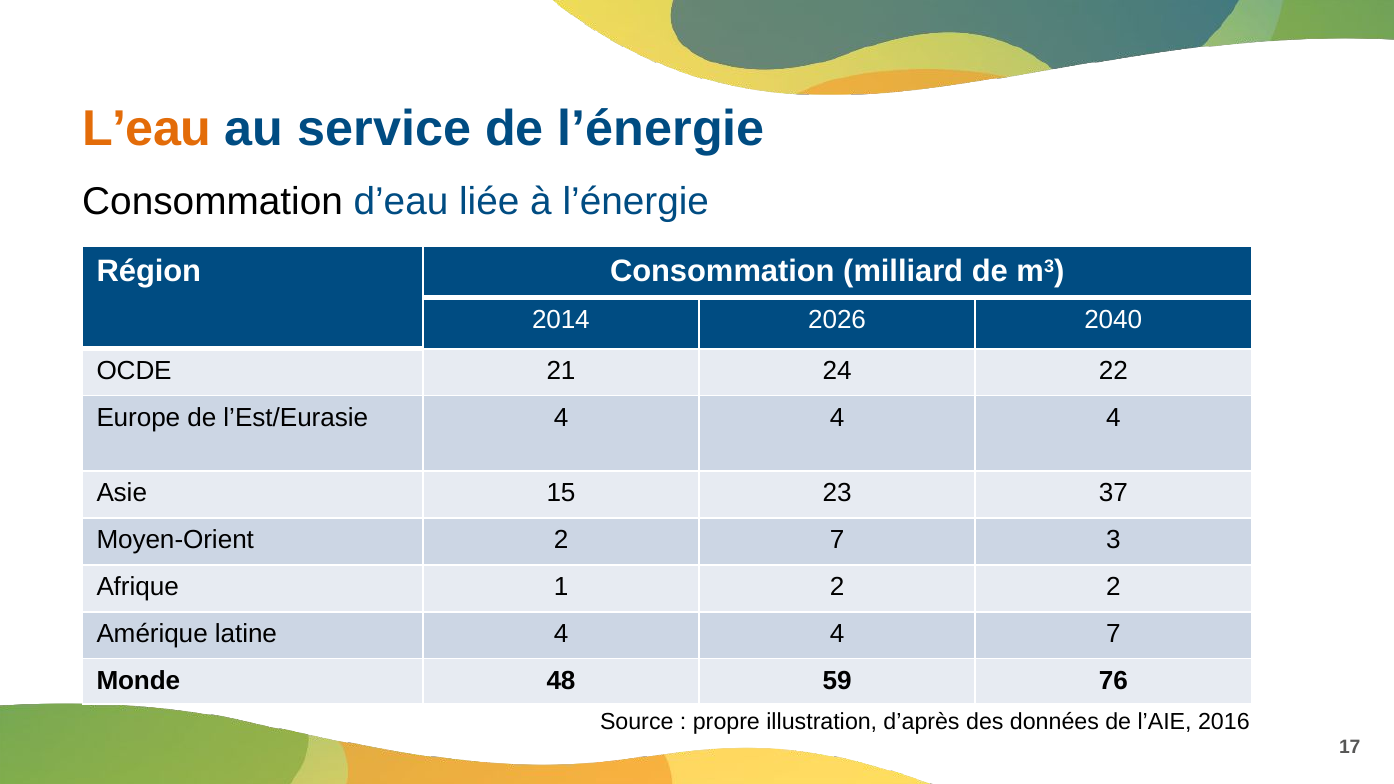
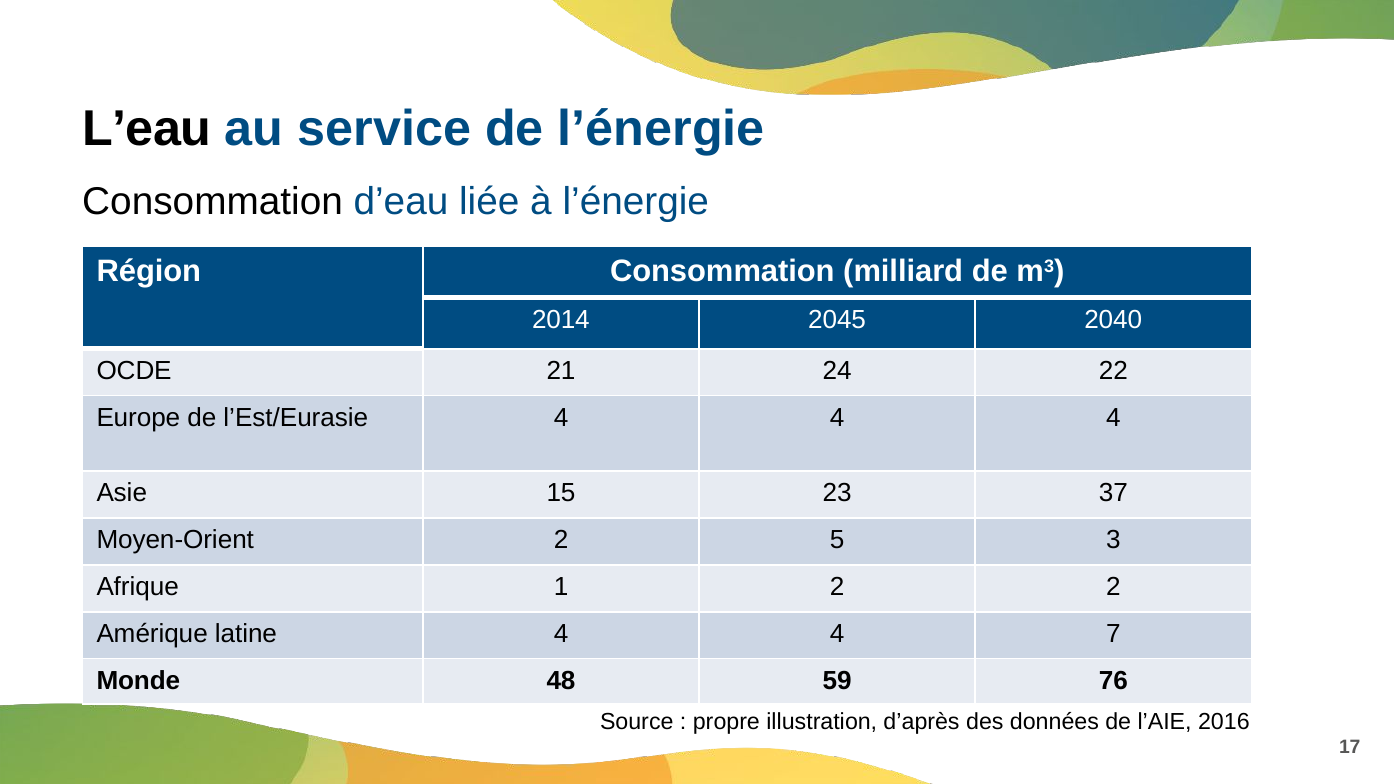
L’eau colour: orange -> black (147, 129)
2026: 2026 -> 2045 (837, 320)
2 7: 7 -> 5 (837, 540)
